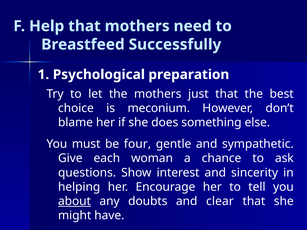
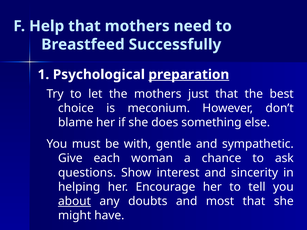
preparation underline: none -> present (189, 75)
four: four -> with (138, 144)
clear: clear -> most (220, 201)
